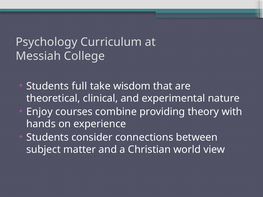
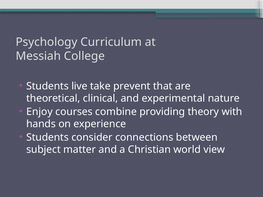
full: full -> live (79, 86)
wisdom: wisdom -> prevent (132, 86)
